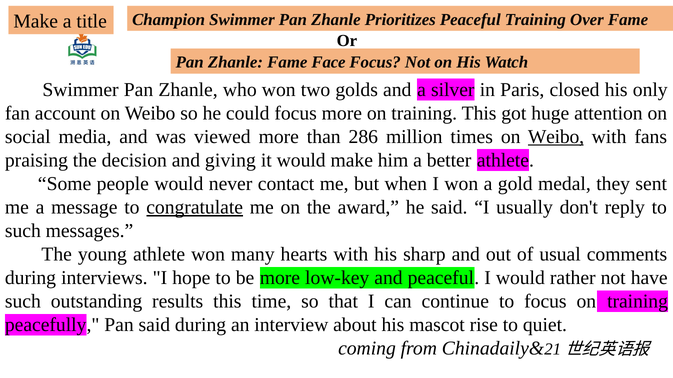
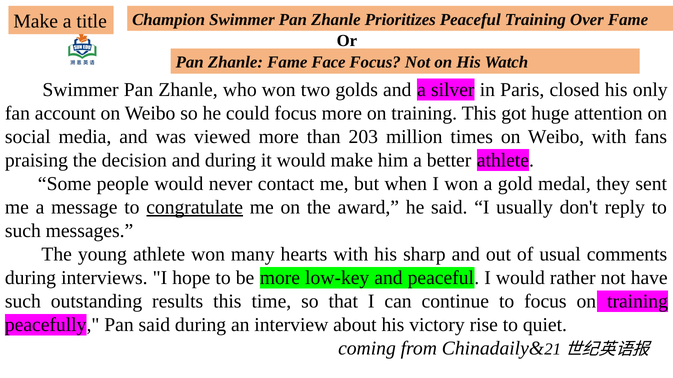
286: 286 -> 203 (363, 137)
Weibo underline: present -> none (556, 137)
and giving: giving -> during (231, 160)
mascot: mascot -> victory (437, 325)
